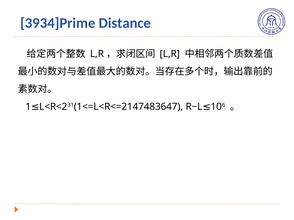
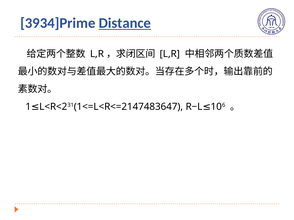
Distance underline: none -> present (125, 23)
